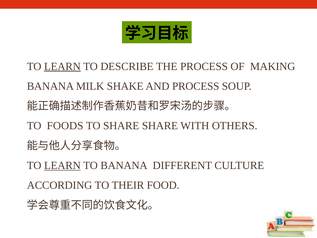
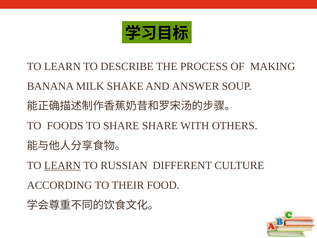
LEARN underline: present -> none (62, 66)
AND PROCESS: PROCESS -> ANSWER (196, 86)
TO BANANA: BANANA -> RUSSIAN (124, 165)
